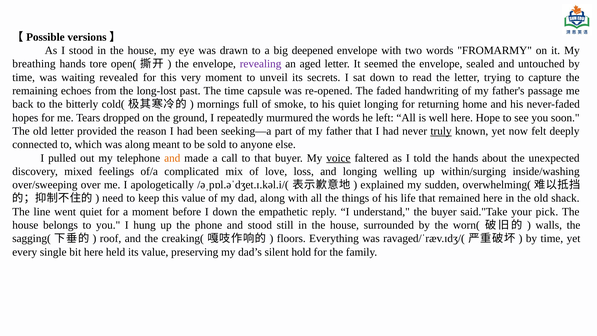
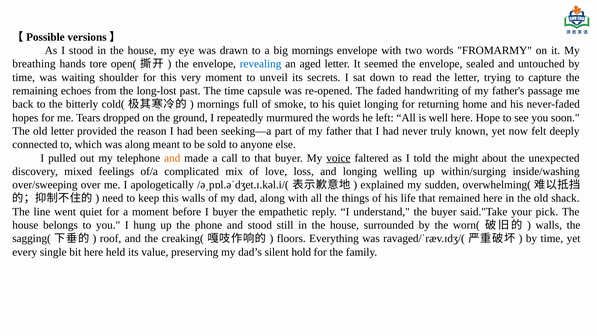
big deepened: deepened -> mornings (313, 50)
revealing colour: purple -> blue (261, 64)
revealed: revealed -> shoulder (119, 77)
truly underline: present -> none (441, 131)
the hands: hands -> might (465, 158)
this value: value -> walls (193, 198)
I down: down -> buyer (225, 212)
